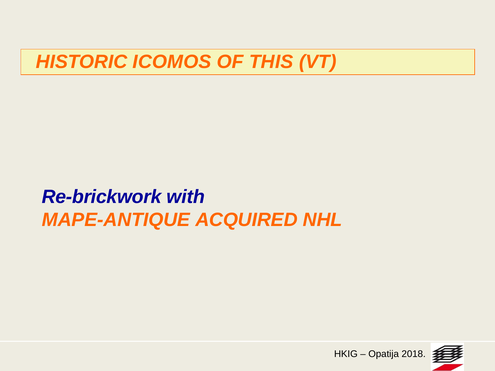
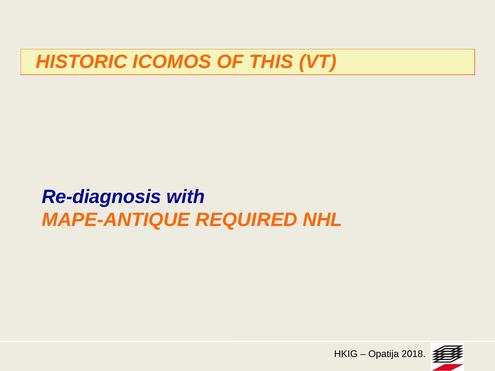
Re-brickwork: Re-brickwork -> Re-diagnosis (102, 197)
ACQUIRED: ACQUIRED -> REQUIRED (246, 220)
